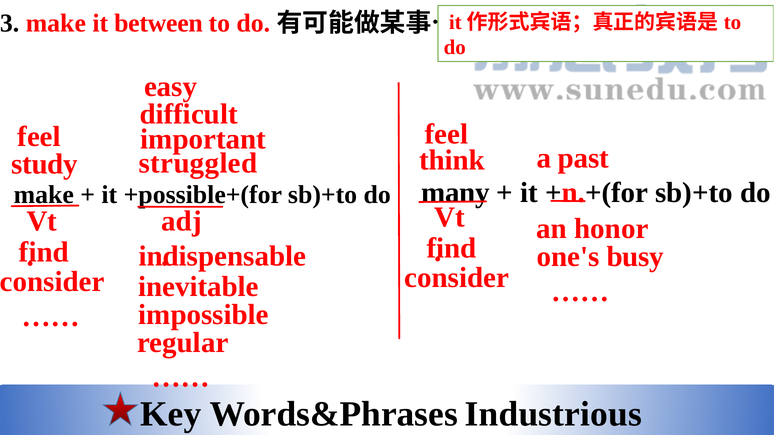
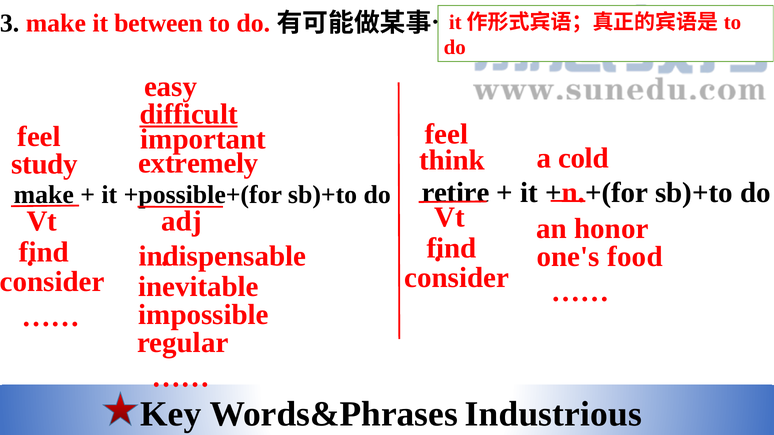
difficult underline: none -> present (189, 114)
past: past -> cold (583, 159)
struggled: struggled -> extremely (198, 163)
many: many -> retire (455, 193)
busy: busy -> food (635, 257)
